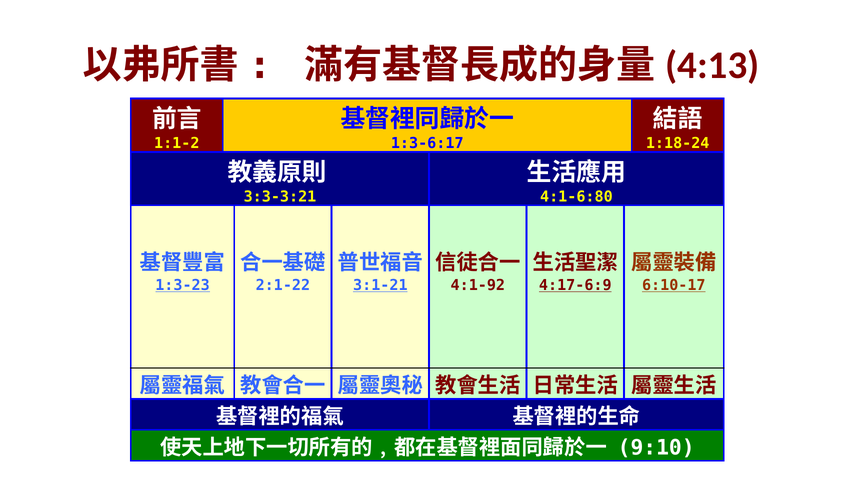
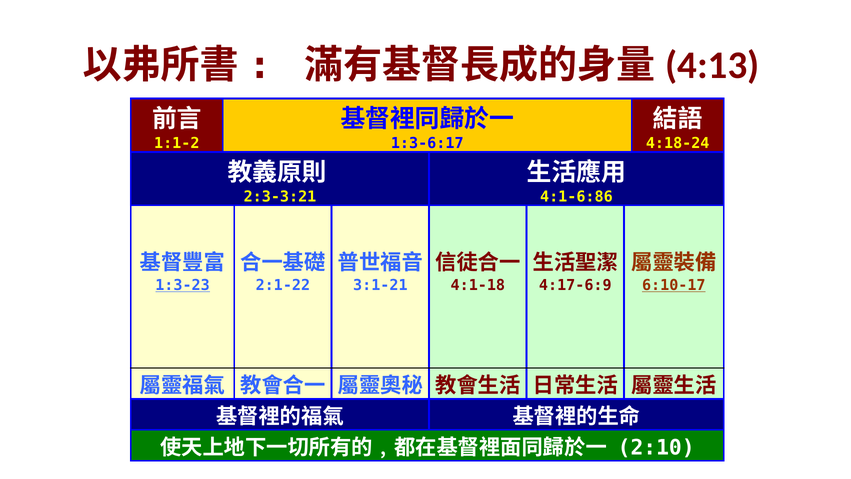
1:18-24: 1:18-24 -> 4:18-24 (678, 143)
3:3-3:21: 3:3-3:21 -> 2:3-3:21 (280, 197)
4:1-6:80: 4:1-6:80 -> 4:1-6:86 (576, 197)
3:1-21 underline: present -> none (380, 285)
4:1-92: 4:1-92 -> 4:1-18 (478, 285)
4:17-6:9 underline: present -> none (575, 285)
9:10: 9:10 -> 2:10 (656, 447)
